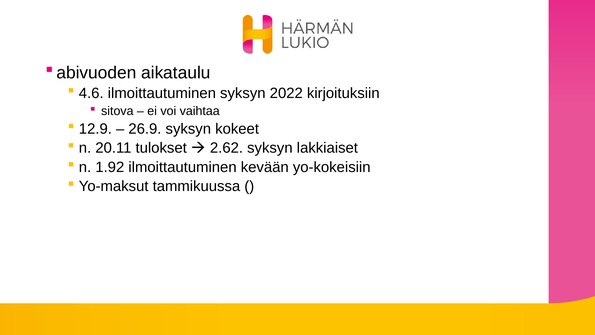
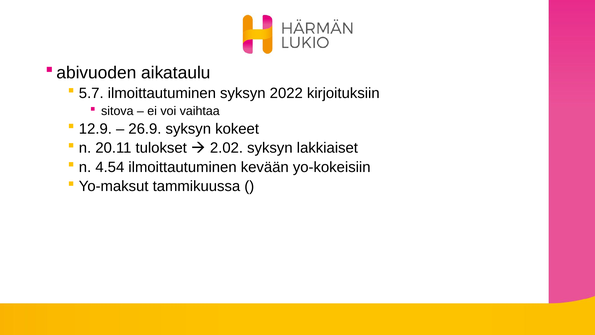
4.6: 4.6 -> 5.7 (91, 93)
2.62: 2.62 -> 2.02 (226, 148)
1.92: 1.92 -> 4.54 (110, 167)
